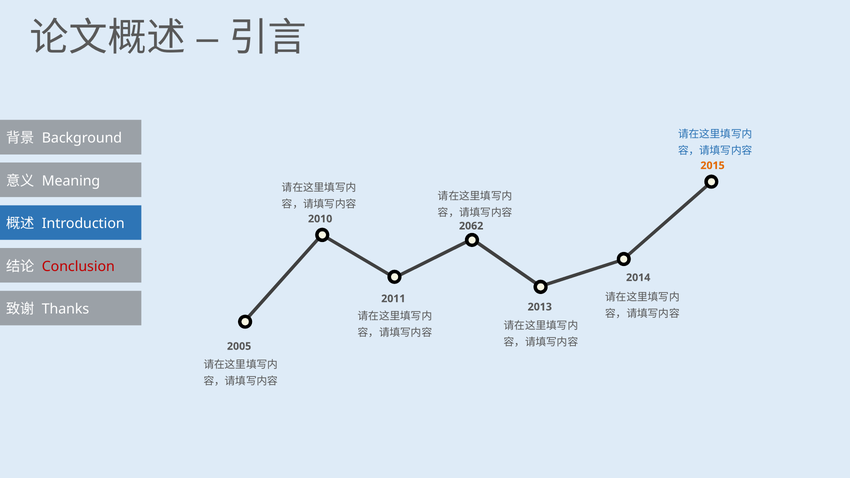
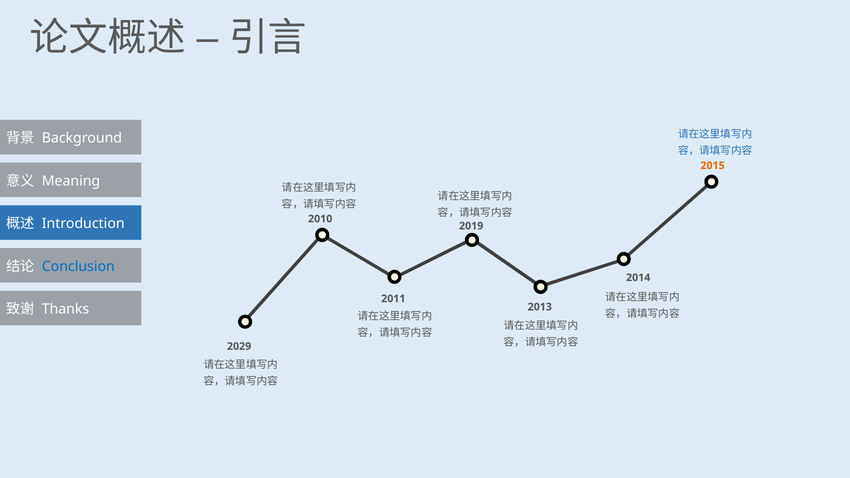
2062: 2062 -> 2019 (471, 226)
Conclusion colour: red -> blue (78, 266)
2005: 2005 -> 2029 (239, 346)
